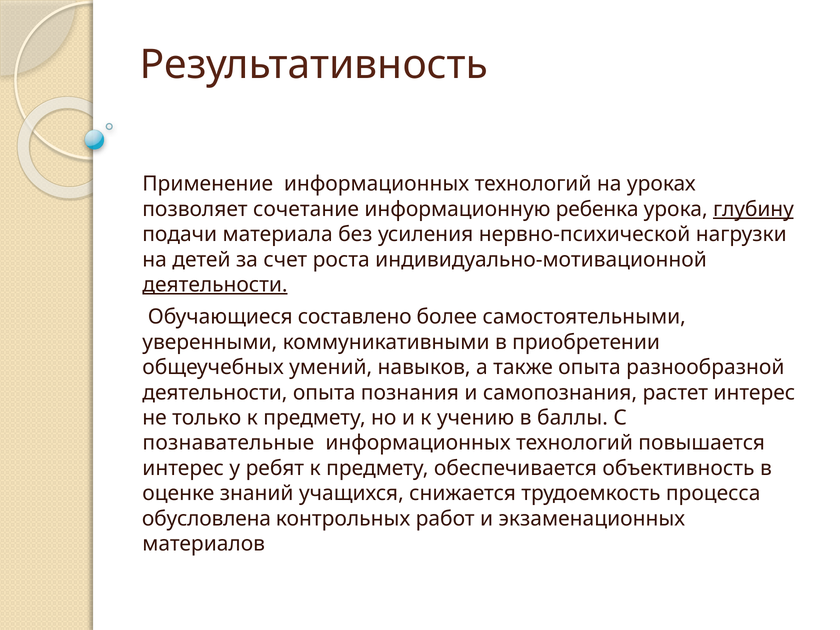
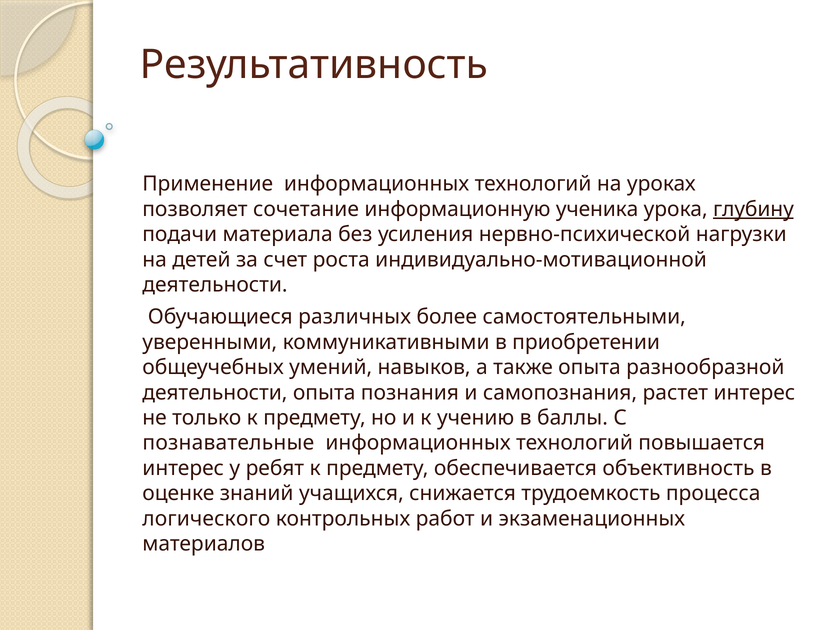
ребенка: ребенка -> ученика (597, 209)
деятельности underline: present -> none (215, 285)
составлено: составлено -> различных (355, 317)
обусловлена: обусловлена -> логического (206, 519)
